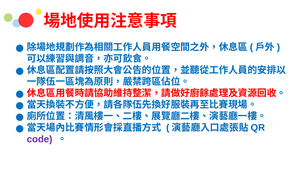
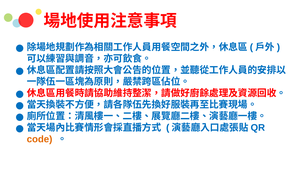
code colour: purple -> orange (40, 139)
